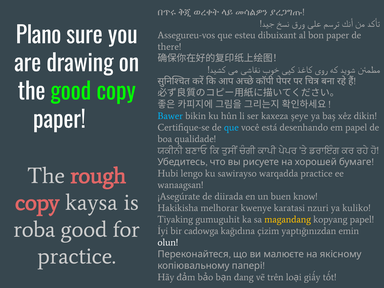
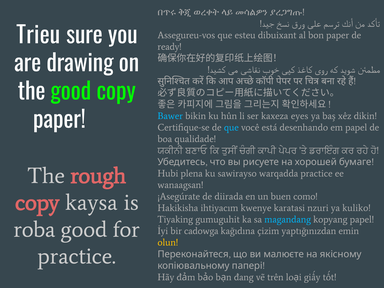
Plano: Plano -> Trieu (38, 36)
there: there -> ready (170, 47)
şeye: şeye -> eyes (300, 116)
lengo: lengo -> plena (192, 173)
know: know -> como (305, 196)
melhorar: melhorar -> ihtiyacım (219, 208)
magandang colour: yellow -> light blue (288, 220)
olun colour: white -> yellow (168, 243)
